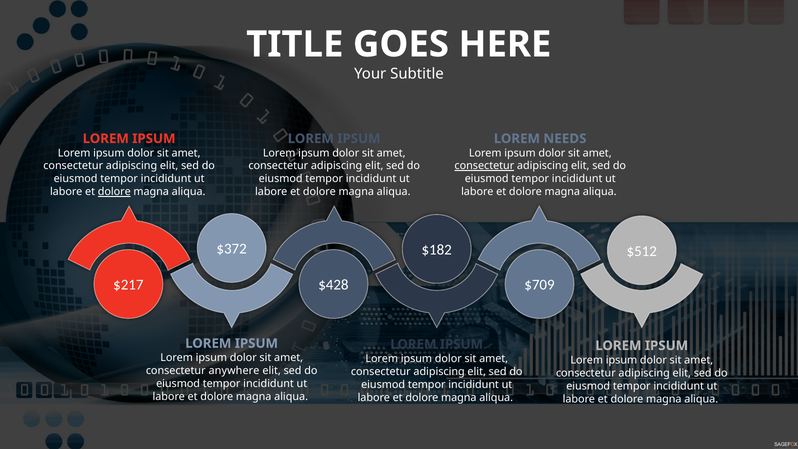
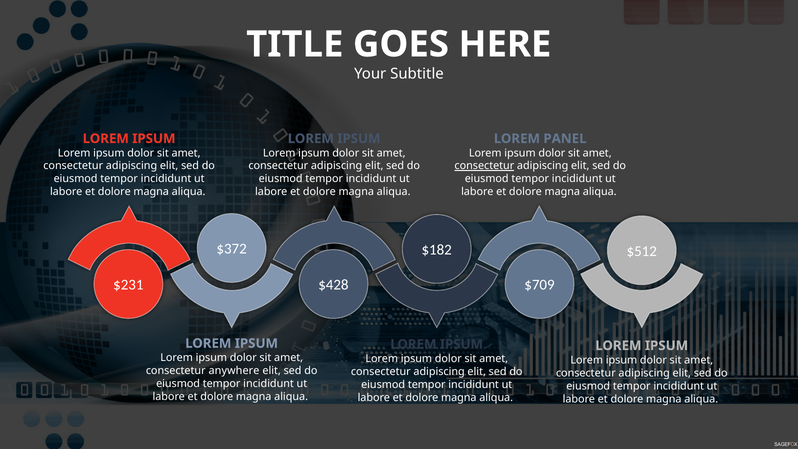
NEEDS: NEEDS -> PANEL (565, 139)
dolore underline: present -> none (114, 192)
$217: $217 -> $231 (128, 285)
